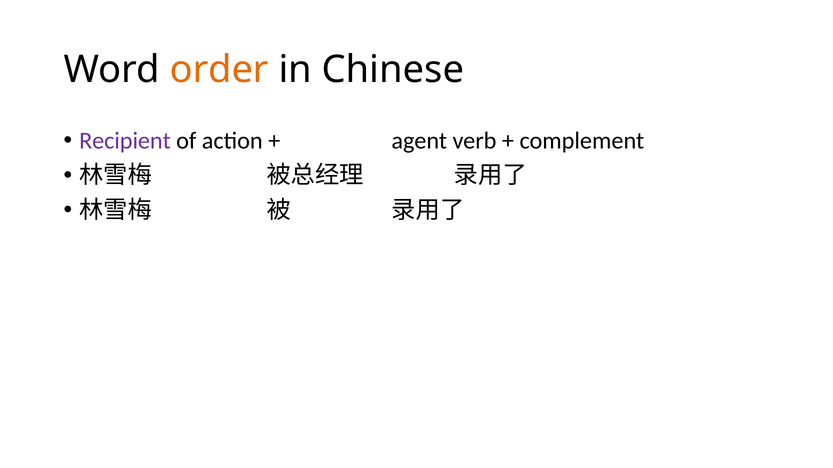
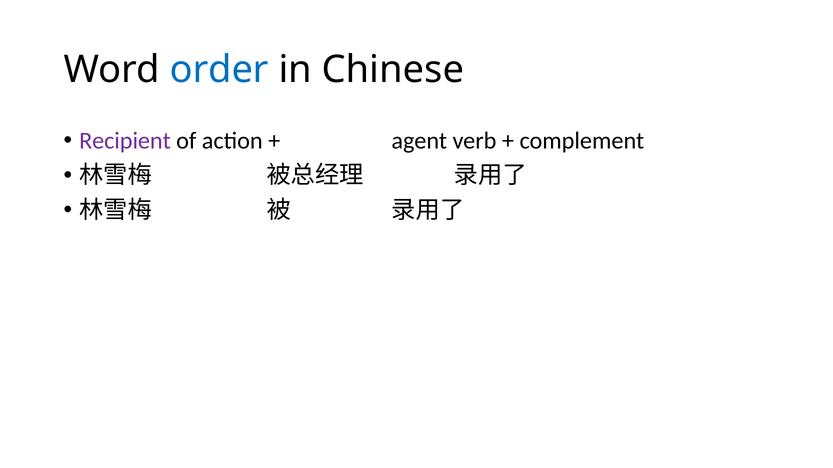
order colour: orange -> blue (219, 70)
